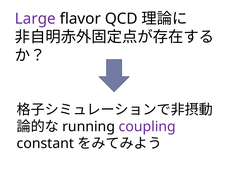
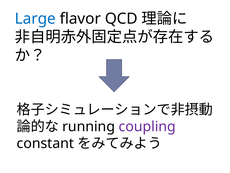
Large colour: purple -> blue (35, 19)
